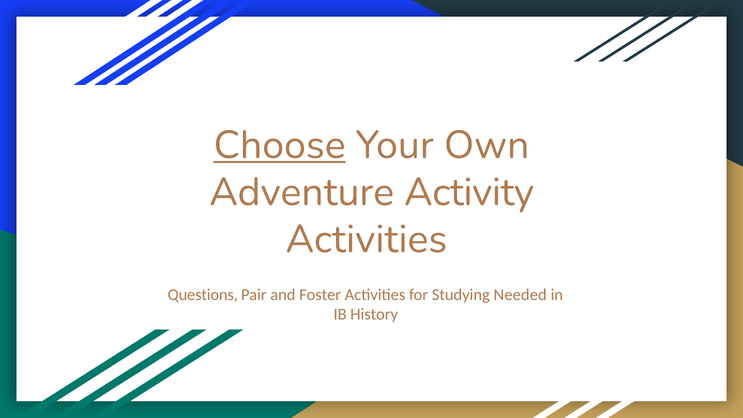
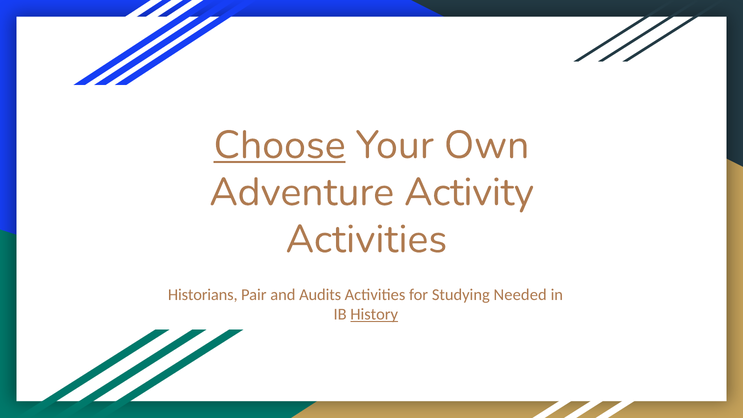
Questions: Questions -> Historians (203, 295)
Foster: Foster -> Audits (320, 295)
History underline: none -> present (374, 314)
